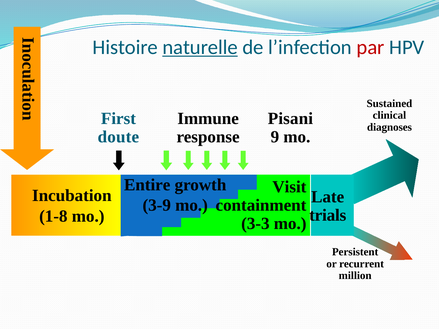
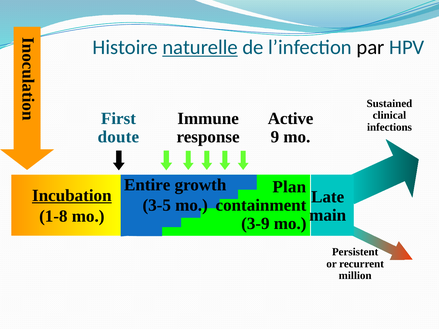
par colour: red -> black (371, 47)
Pisani: Pisani -> Active (291, 119)
diagnoses: diagnoses -> infections (389, 127)
Visit: Visit -> Plan (289, 187)
Incubation underline: none -> present (72, 196)
3-9: 3-9 -> 3-5 (157, 205)
trials: trials -> main (328, 215)
3-3: 3-3 -> 3-9 (255, 224)
